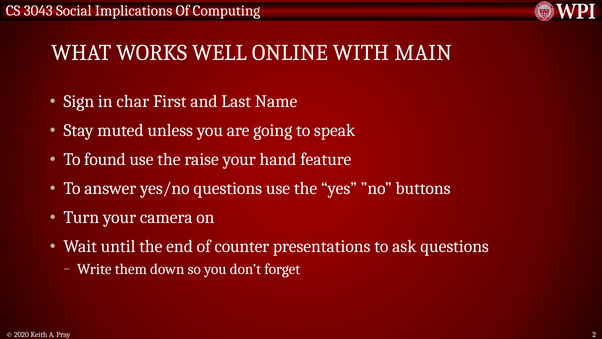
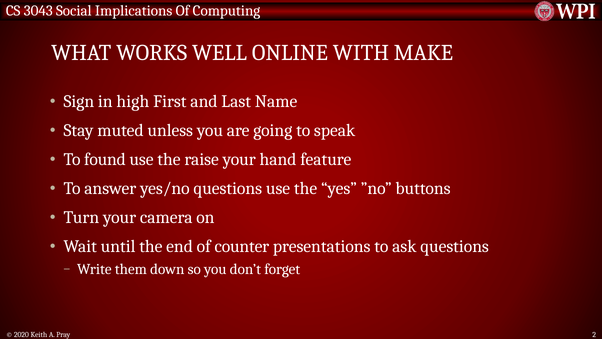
MAIN: MAIN -> MAKE (423, 53)
char: char -> high (133, 101)
